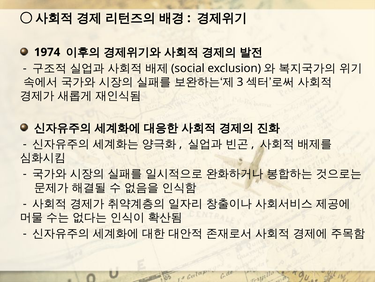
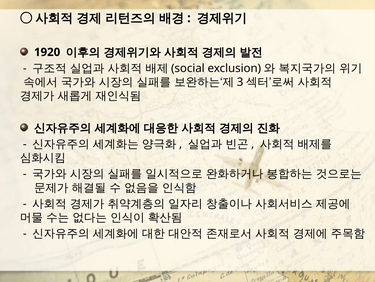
1974: 1974 -> 1920 (47, 52)
